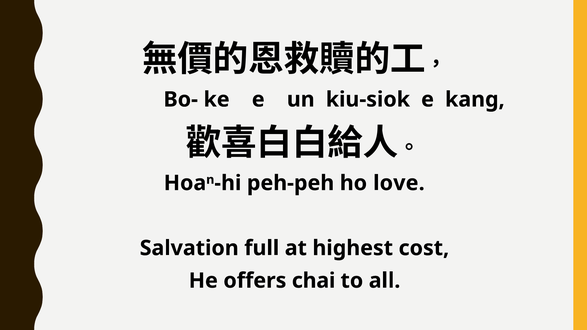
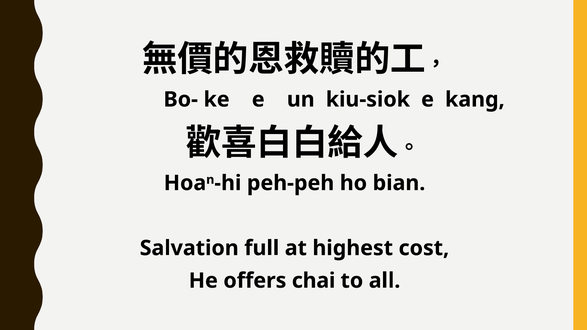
love: love -> bian (399, 183)
